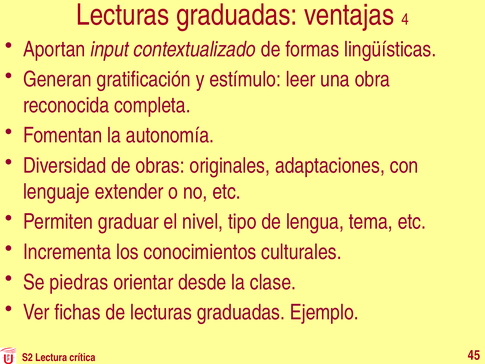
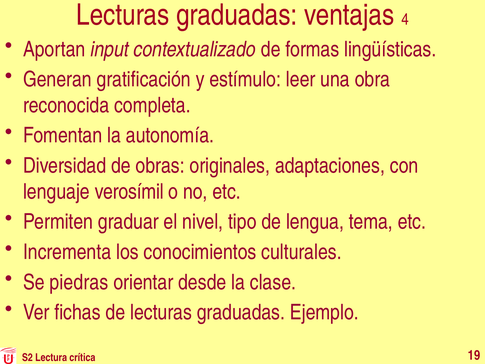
extender: extender -> verosímil (129, 192)
45: 45 -> 19 (474, 355)
